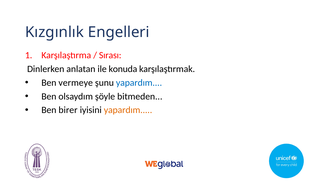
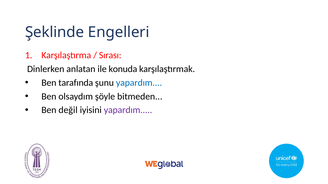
Kızgınlık: Kızgınlık -> Şeklinde (55, 32)
vermeye: vermeye -> tarafında (76, 83)
birer: birer -> değil (68, 110)
yapardım colour: orange -> purple (128, 110)
